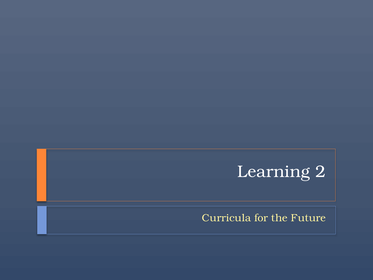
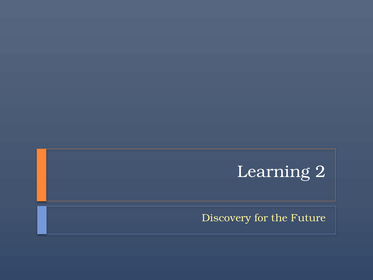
Curricula: Curricula -> Discovery (227, 218)
